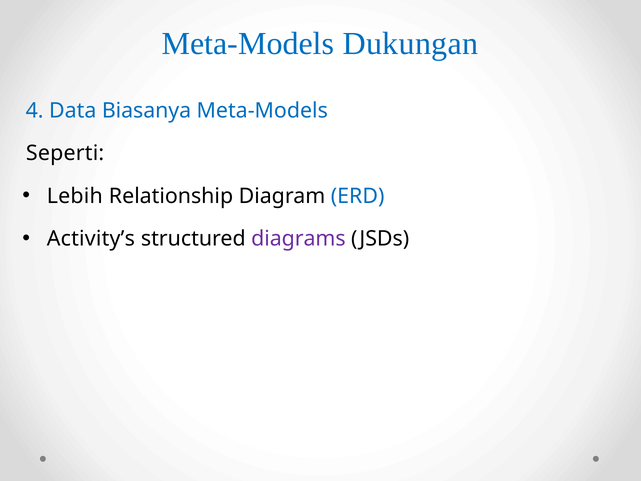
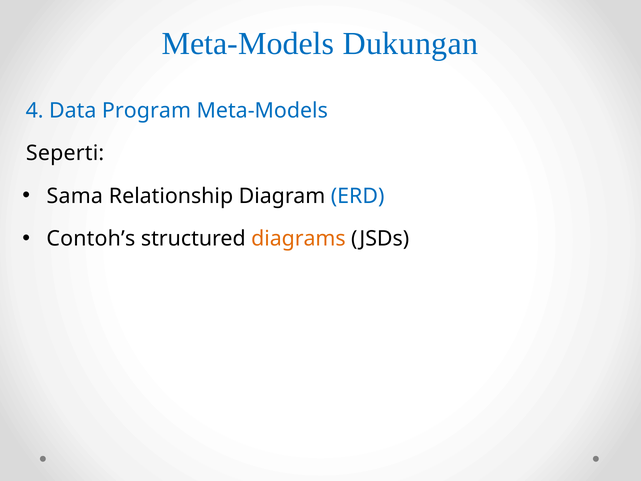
Biasanya: Biasanya -> Program (146, 110)
Lebih: Lebih -> Sama (75, 196)
Activity’s: Activity’s -> Contoh’s (91, 239)
diagrams colour: purple -> orange (298, 239)
